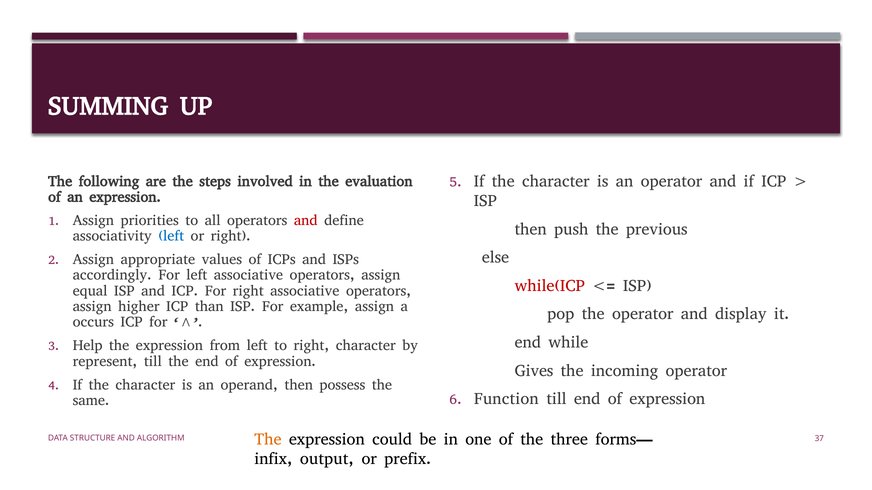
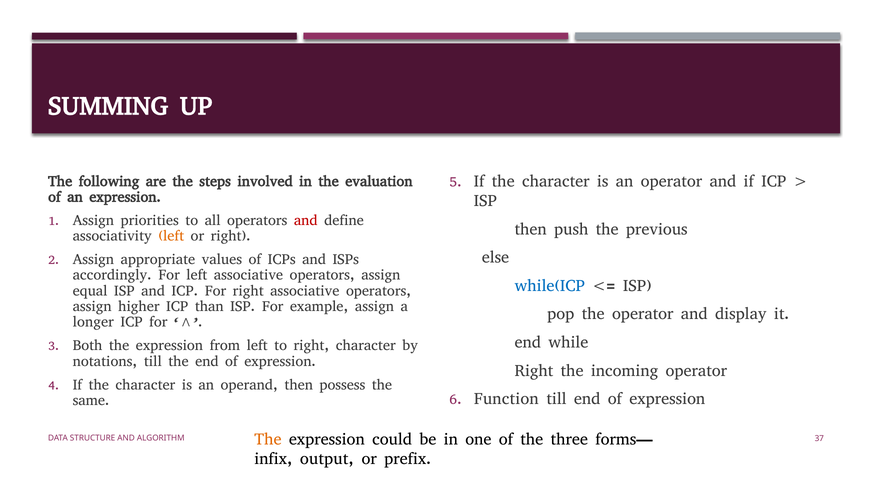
left colour: blue -> orange (171, 236)
while(ICP colour: red -> blue (550, 286)
occurs: occurs -> longer (93, 323)
Help: Help -> Both (88, 346)
represent: represent -> notations (105, 362)
Gives: Gives -> Right (534, 371)
